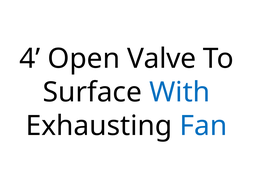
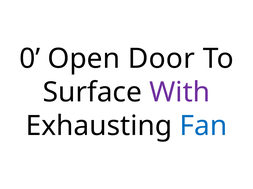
4: 4 -> 0 (30, 59)
Valve: Valve -> Door (161, 59)
With colour: blue -> purple (180, 93)
